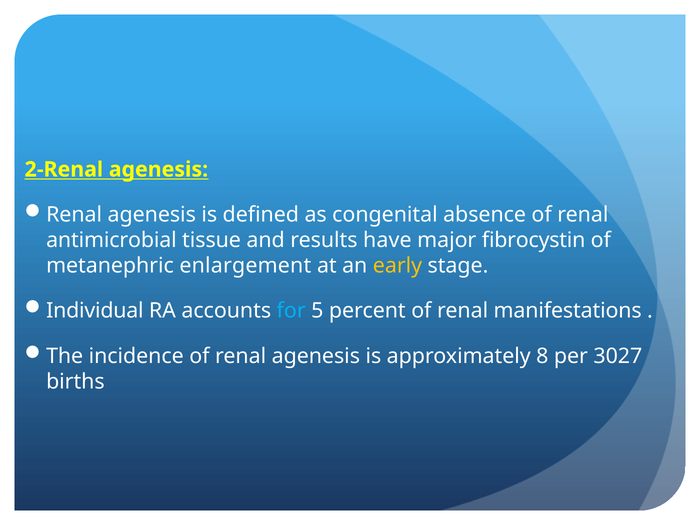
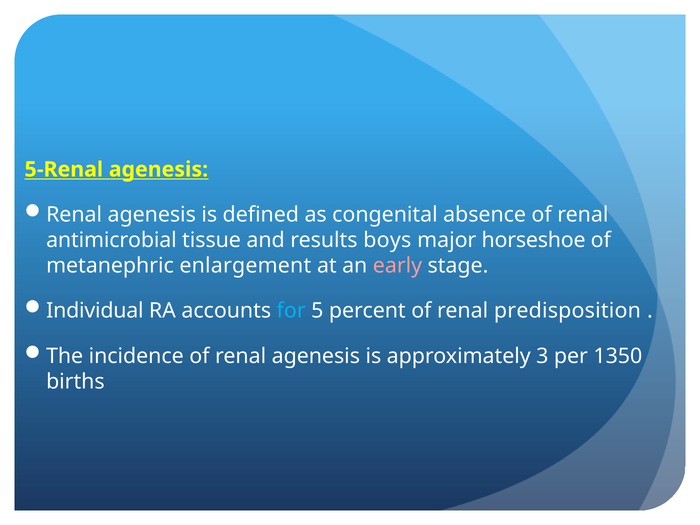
2-Renal: 2-Renal -> 5-Renal (64, 169)
have: have -> boys (387, 240)
fibrocystin: fibrocystin -> horseshoe (534, 240)
early colour: yellow -> pink (398, 266)
manifestations: manifestations -> predisposition (567, 311)
8: 8 -> 3 (542, 356)
3027: 3027 -> 1350 (618, 356)
